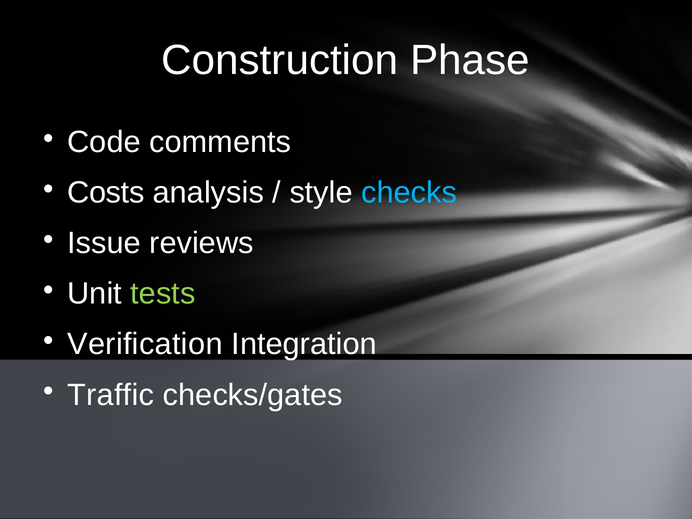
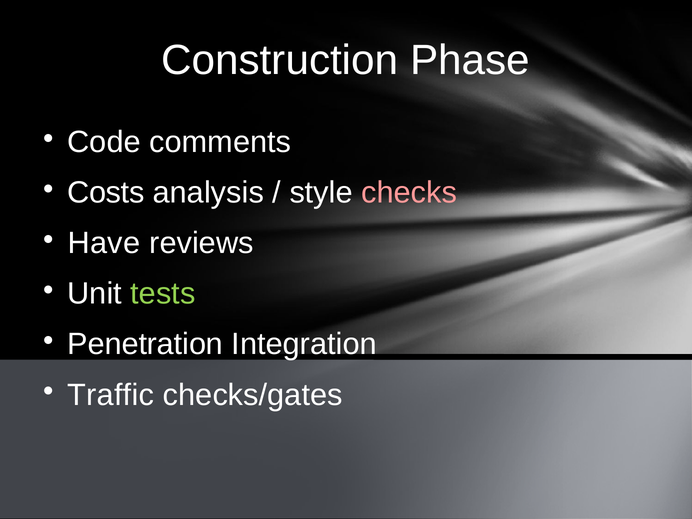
checks colour: light blue -> pink (409, 193)
Issue: Issue -> Have (104, 243)
Verification: Verification -> Penetration (145, 344)
